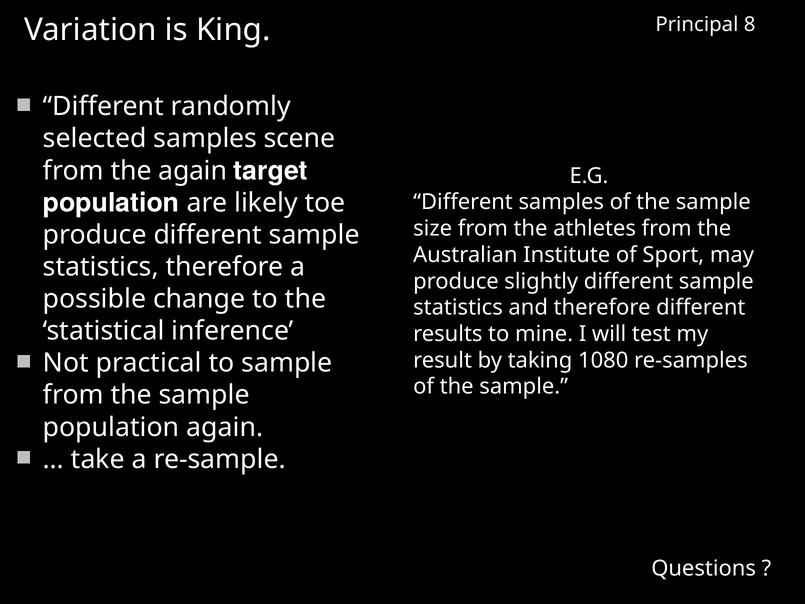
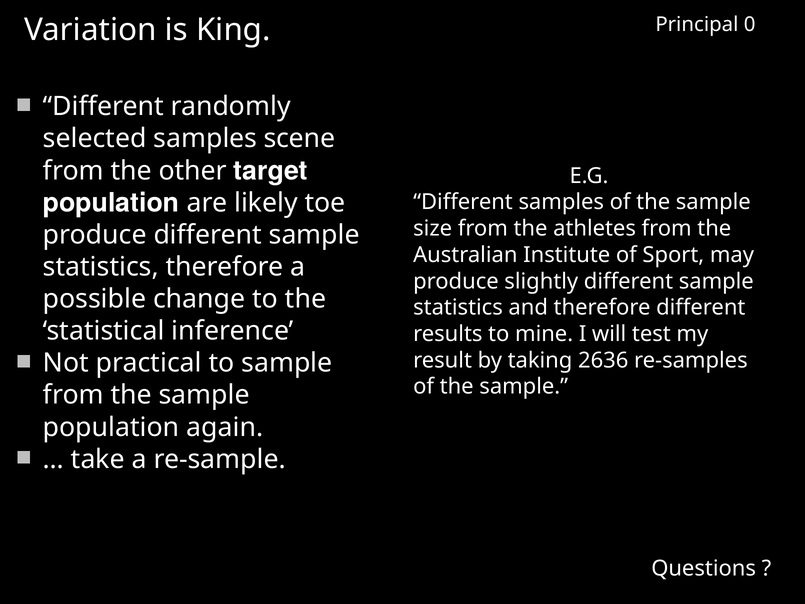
8: 8 -> 0 (750, 24)
the again: again -> other (193, 171)
1080: 1080 -> 2636 (603, 360)
